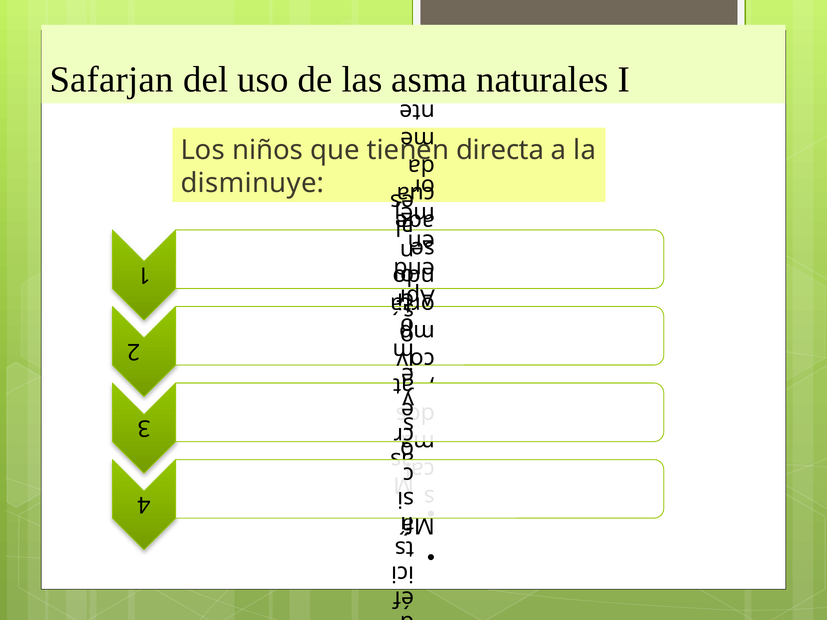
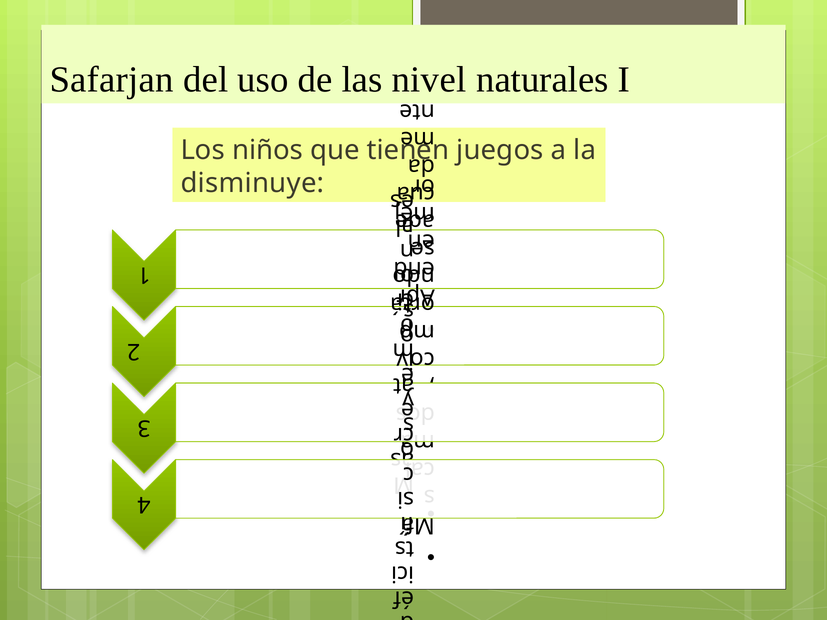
asma: asma -> nivel (429, 80)
directa: directa -> juegos (500, 150)
